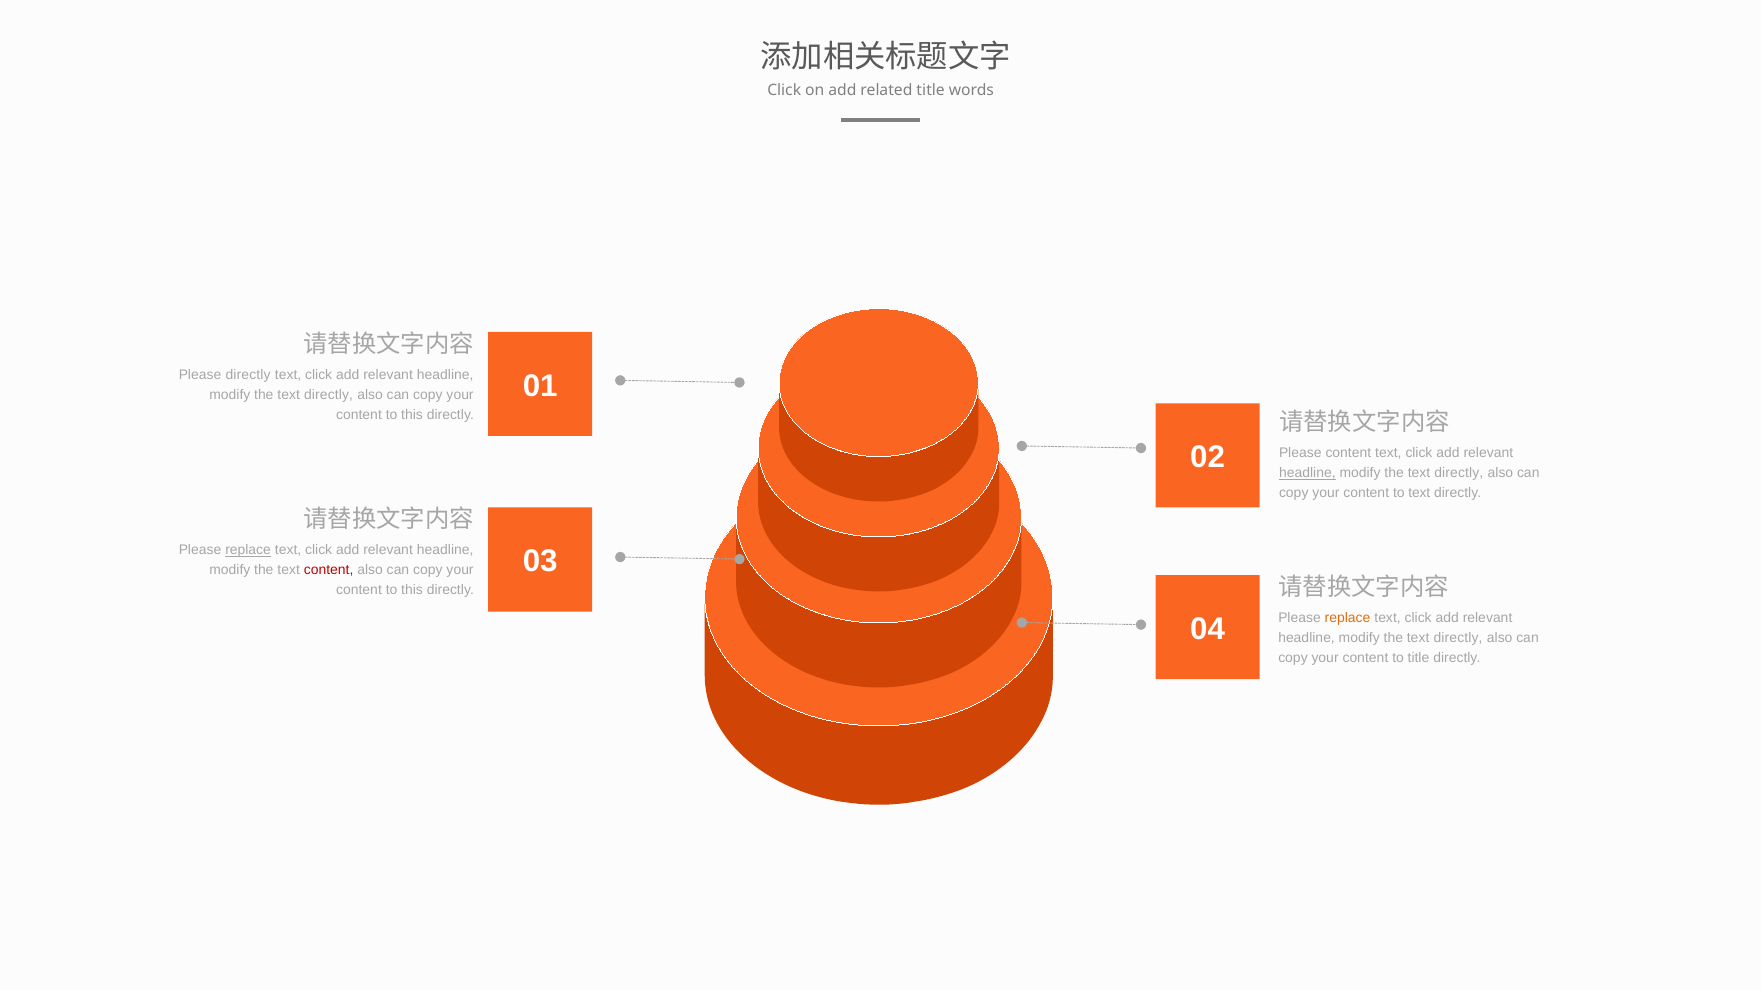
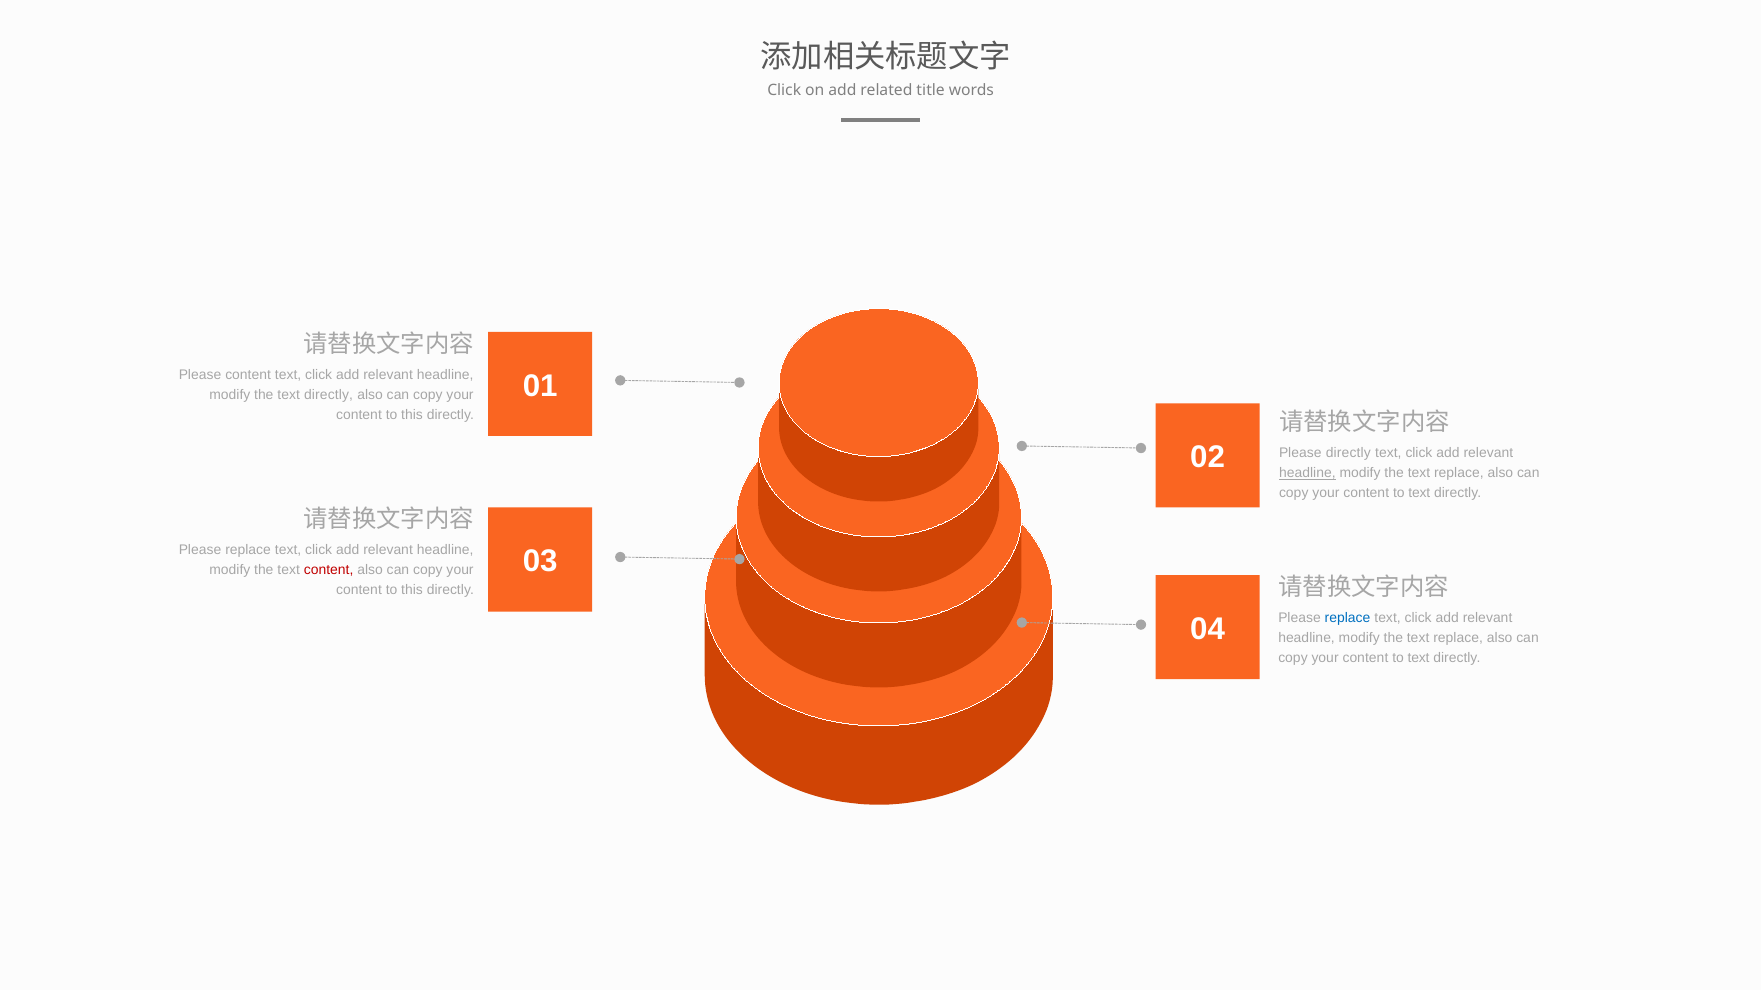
Please directly: directly -> content (248, 375)
Please content: content -> directly (1348, 453)
directly: directly -> replace (1459, 473)
replace underline: present -> none (248, 551)
replace colour: orange -> blue (1348, 618)
directly: directly -> replace (1458, 638)
title: title -> text (1419, 658)
